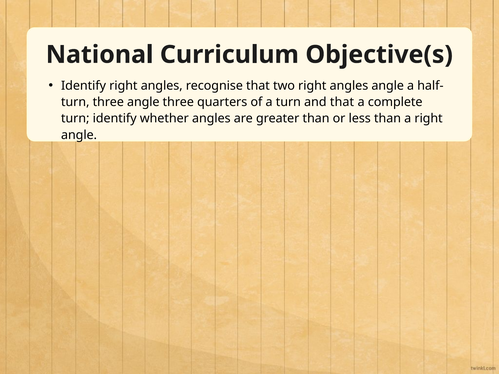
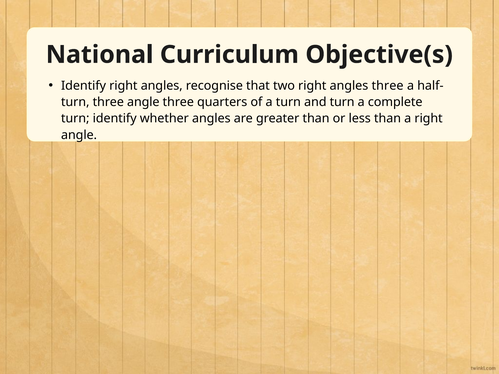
angles angle: angle -> three (388, 86)
and that: that -> turn (342, 102)
